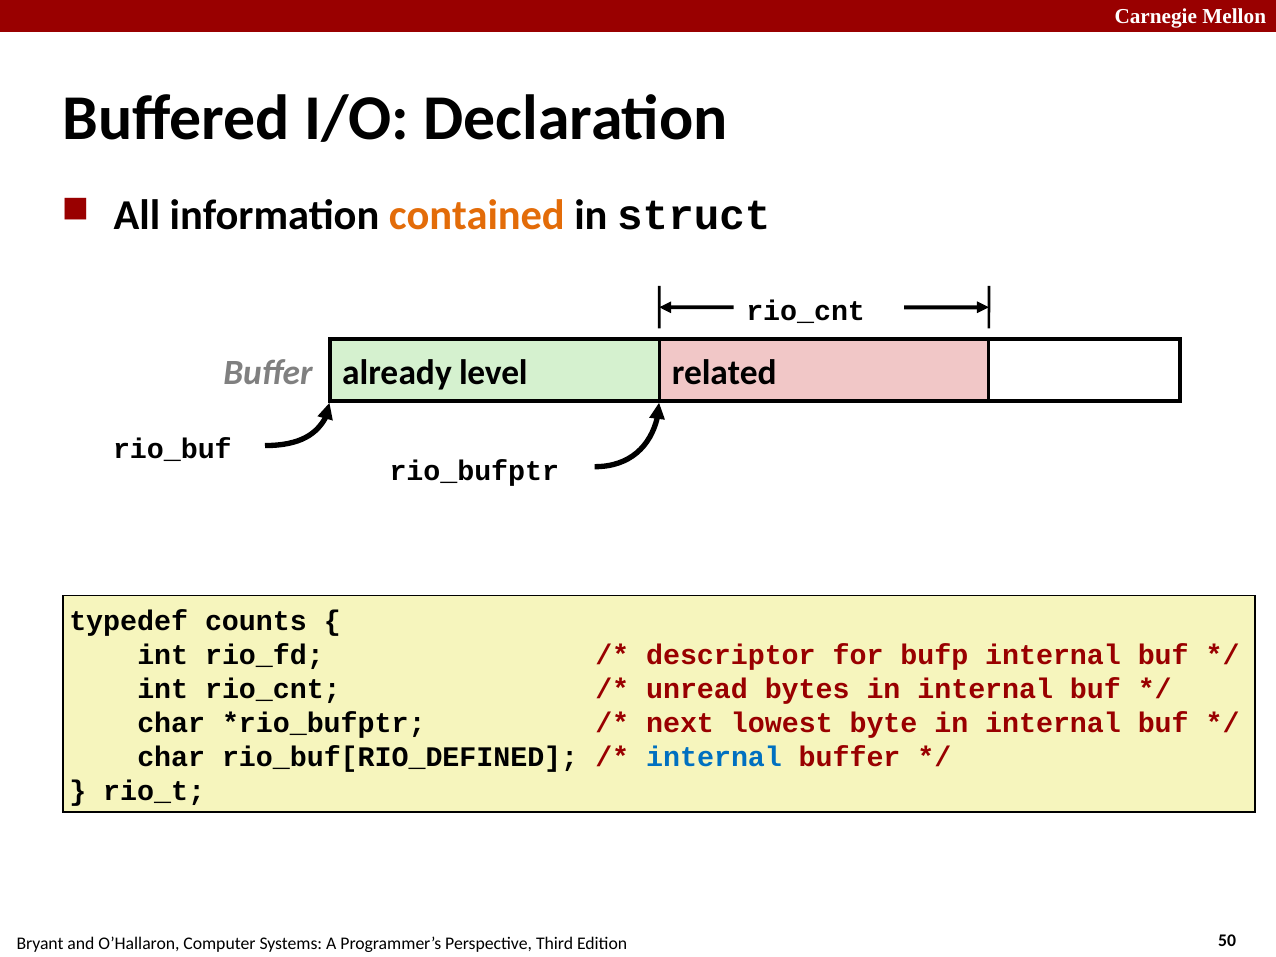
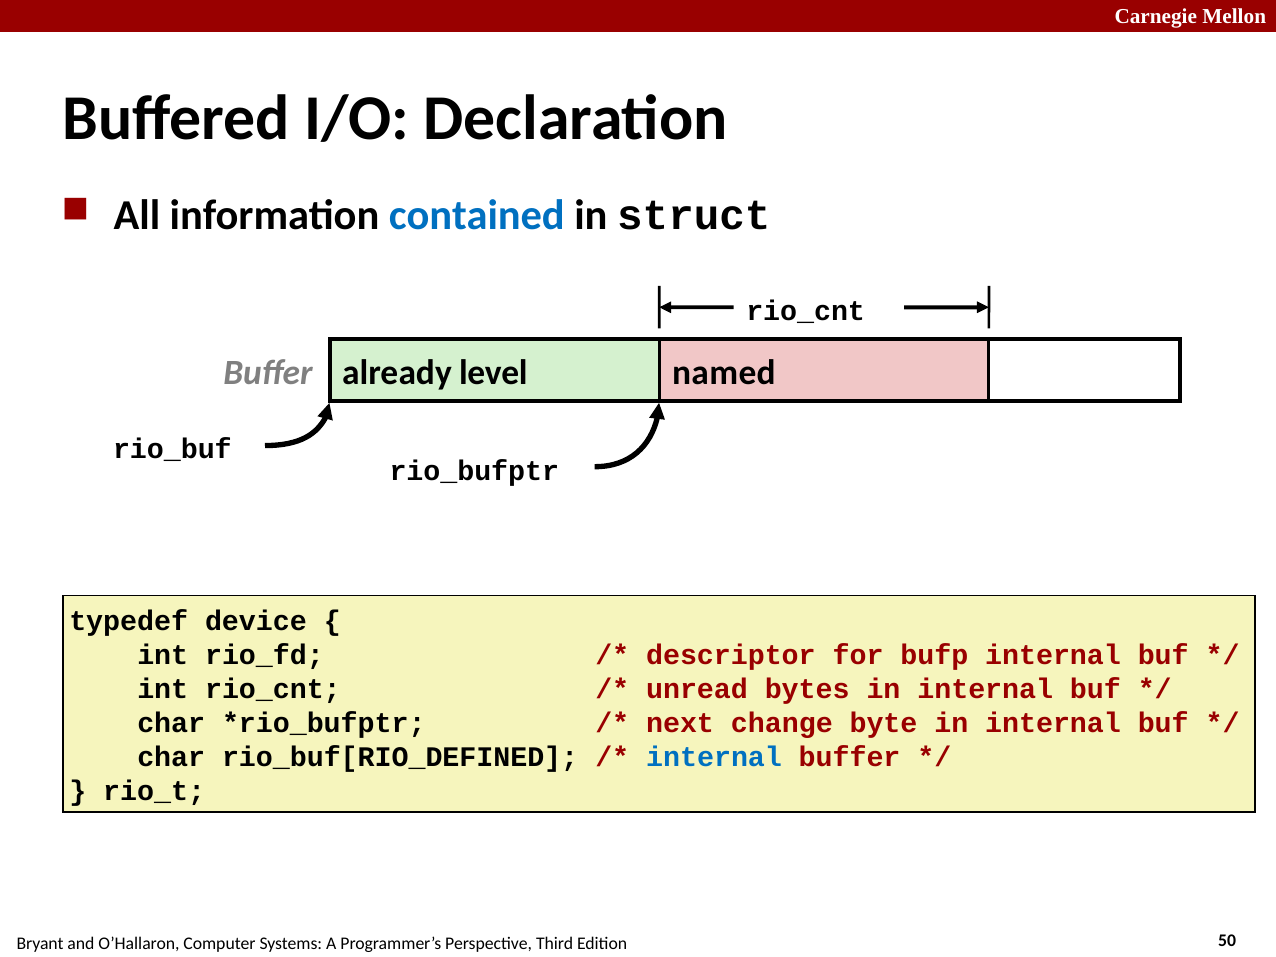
contained colour: orange -> blue (477, 216)
related: related -> named (724, 372)
counts: counts -> device (256, 621)
lowest: lowest -> change (782, 723)
